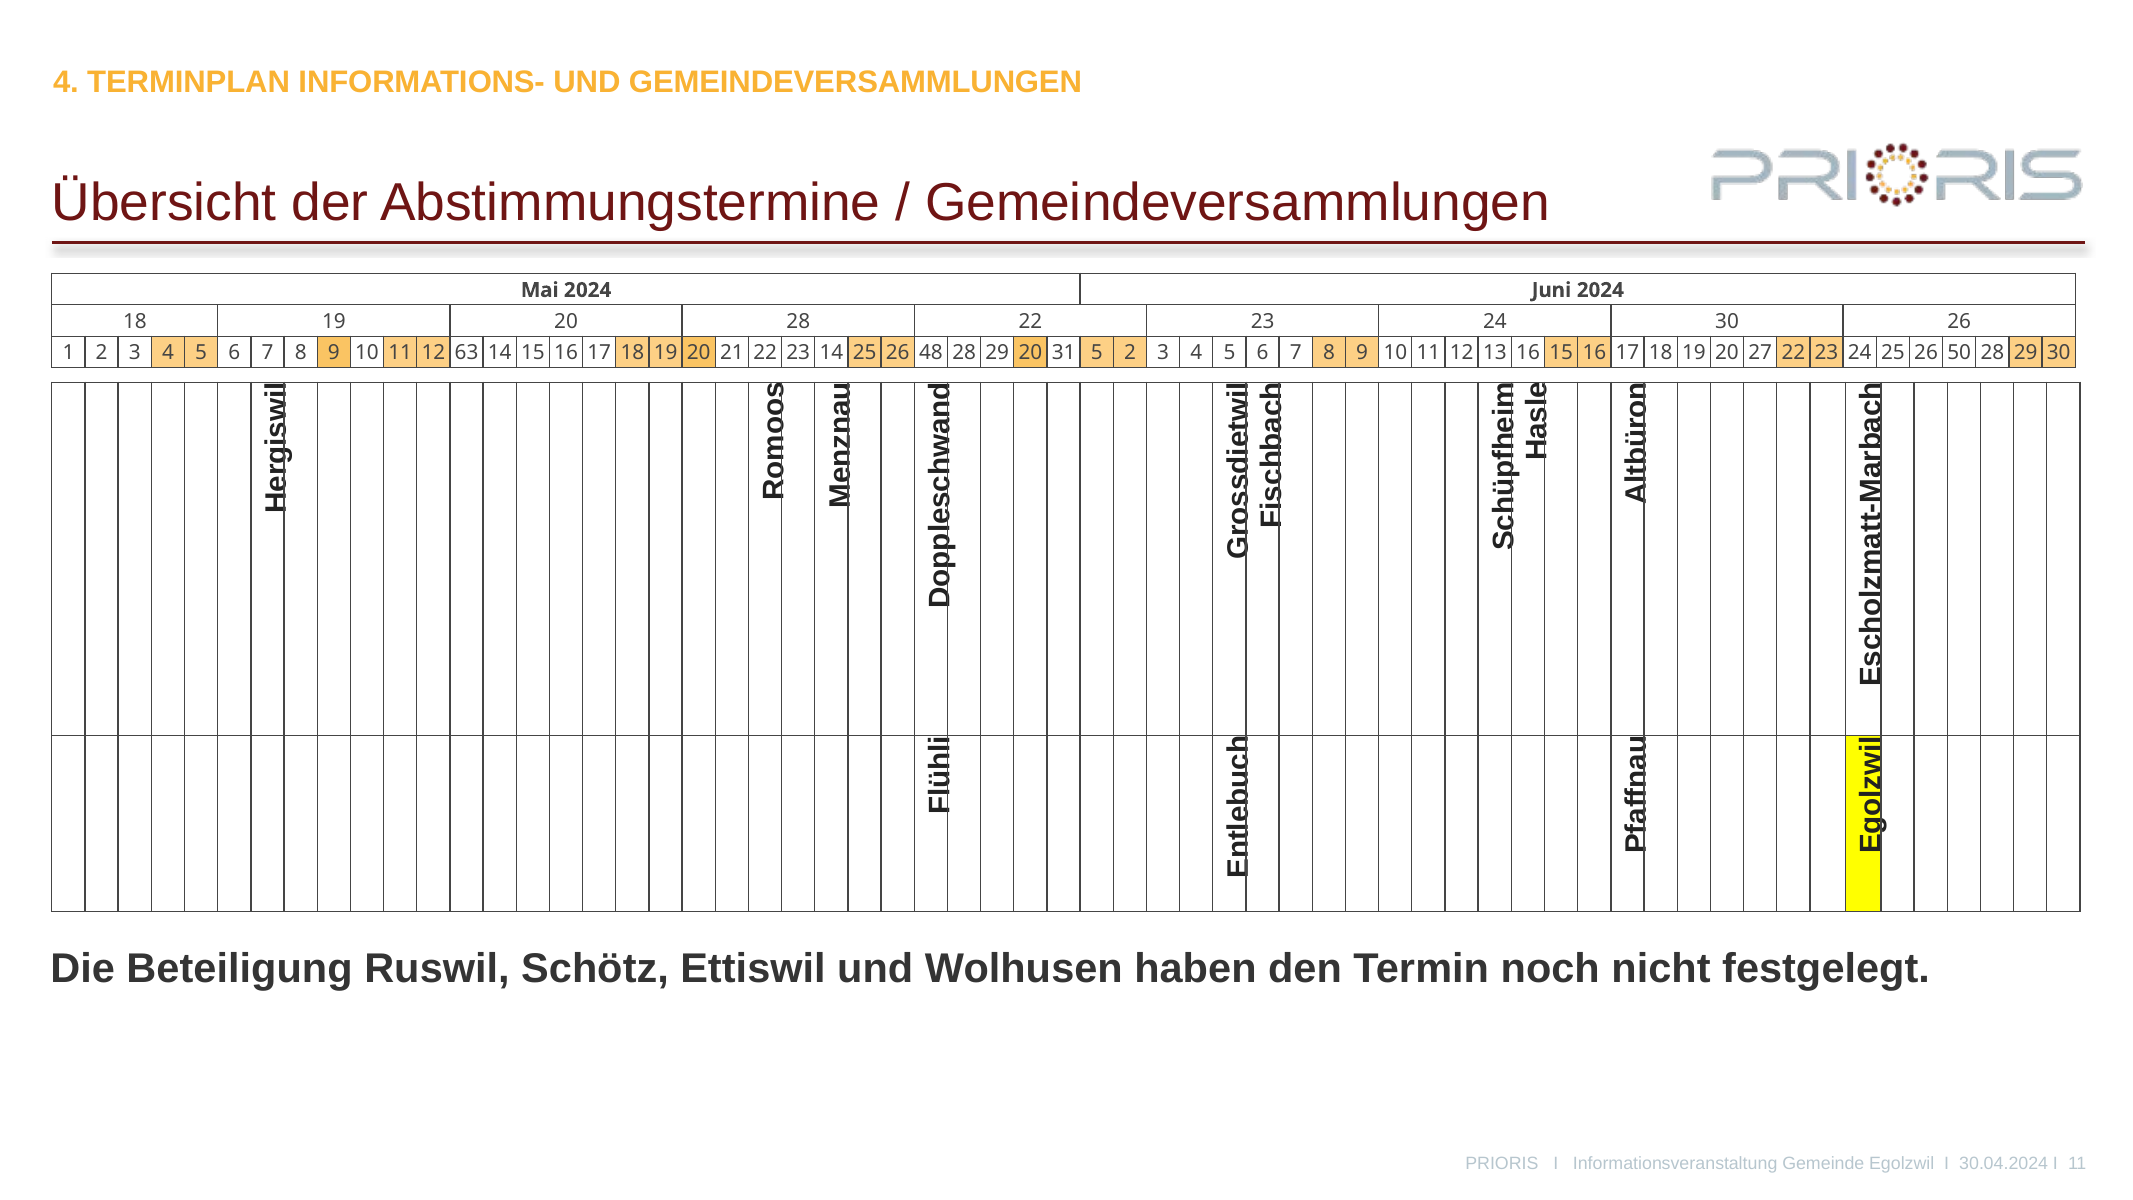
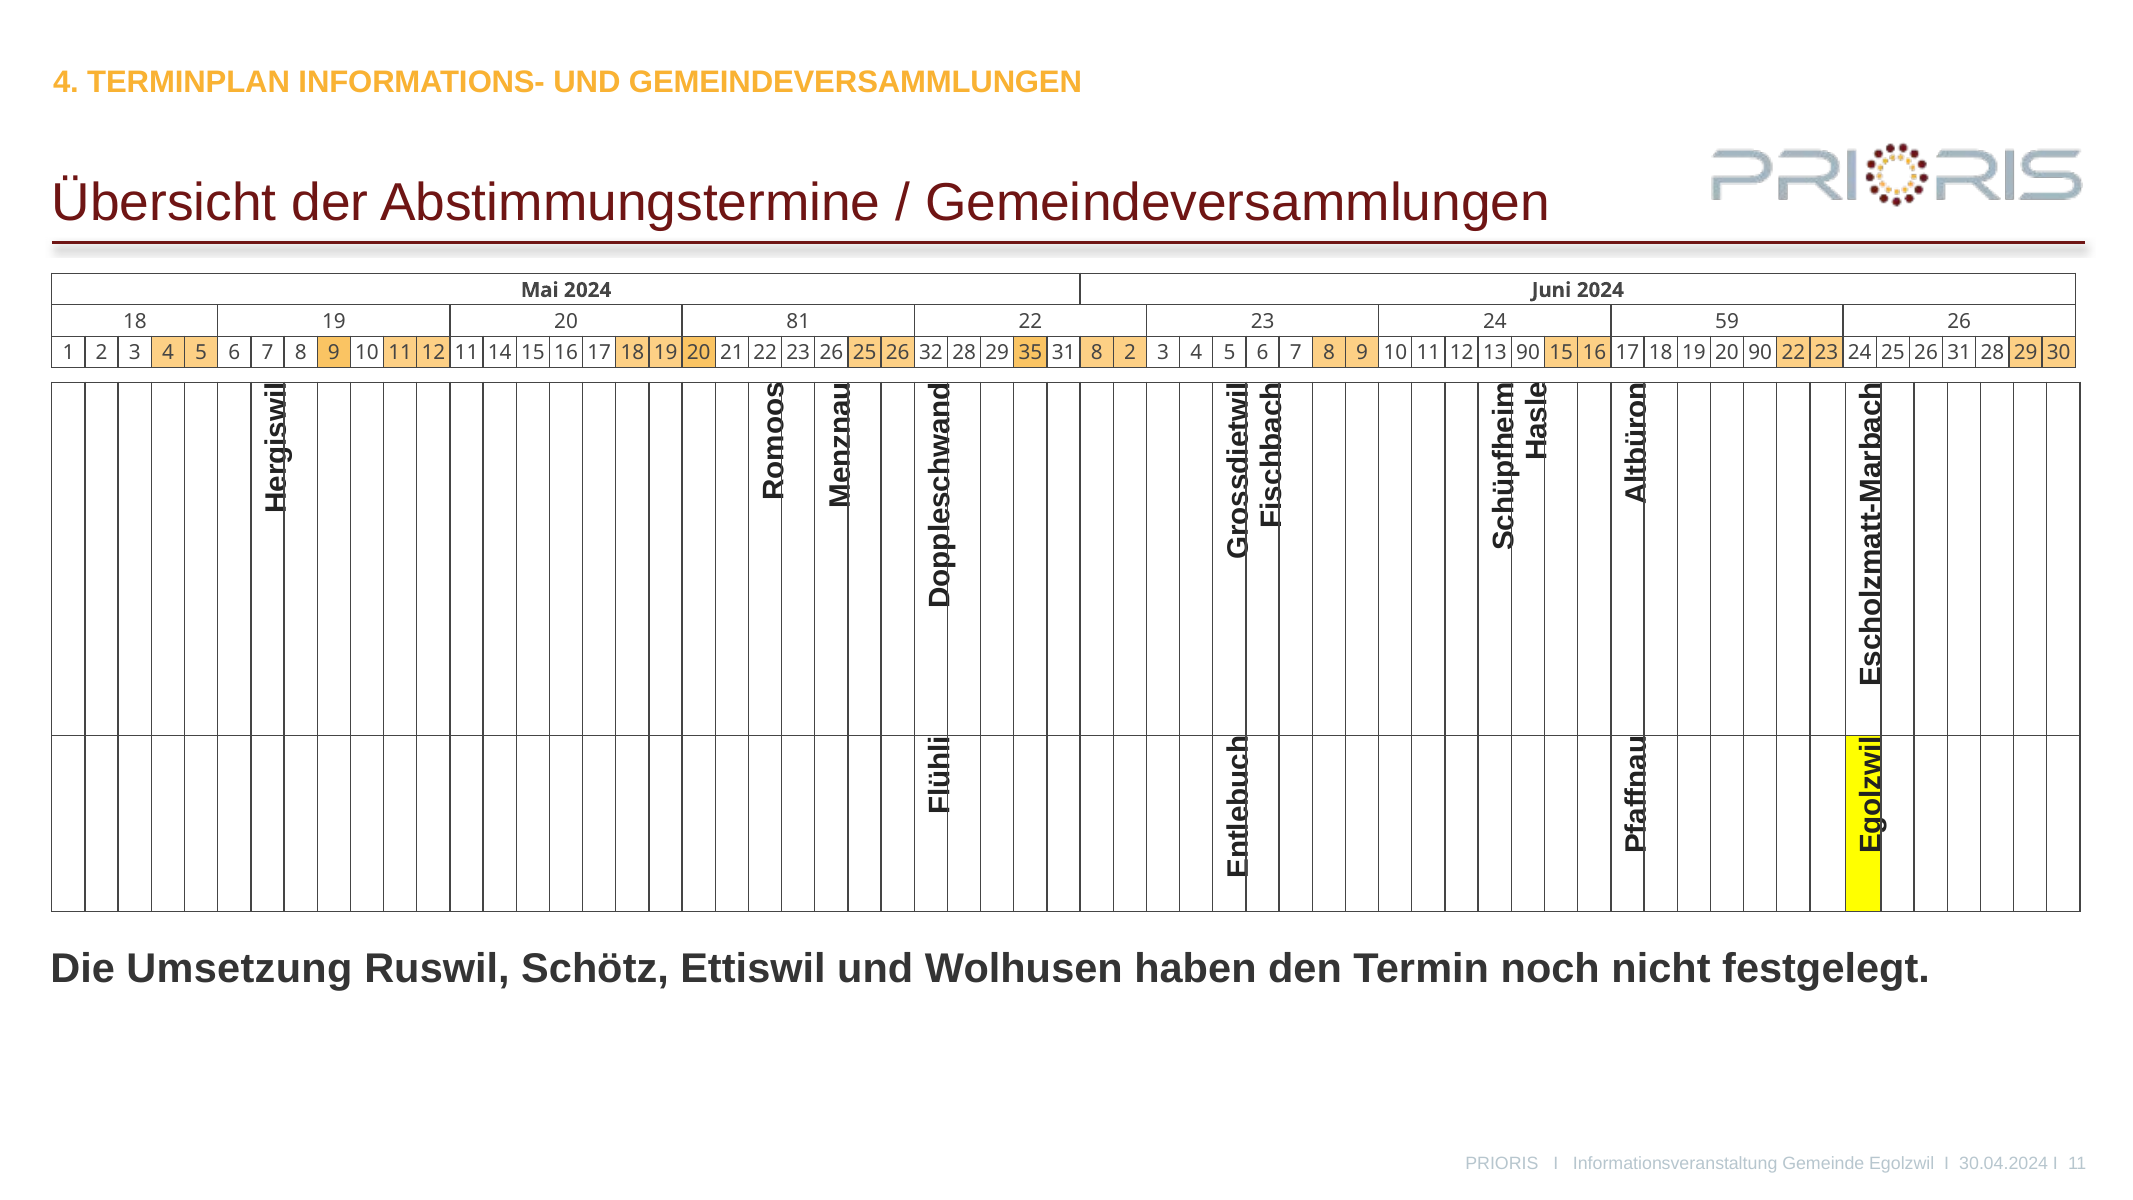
20 28: 28 -> 81 (798, 322)
24 30: 30 -> 59 (1727, 322)
12 63: 63 -> 11 (467, 353)
23 14: 14 -> 26 (831, 353)
48: 48 -> 32 (931, 353)
29 20: 20 -> 35 (1030, 353)
31 5: 5 -> 8 (1097, 353)
13 16: 16 -> 90 (1528, 353)
20 27: 27 -> 90 (1760, 353)
26 50: 50 -> 31 (1959, 353)
Beteiligung: Beteiligung -> Umsetzung (239, 968)
